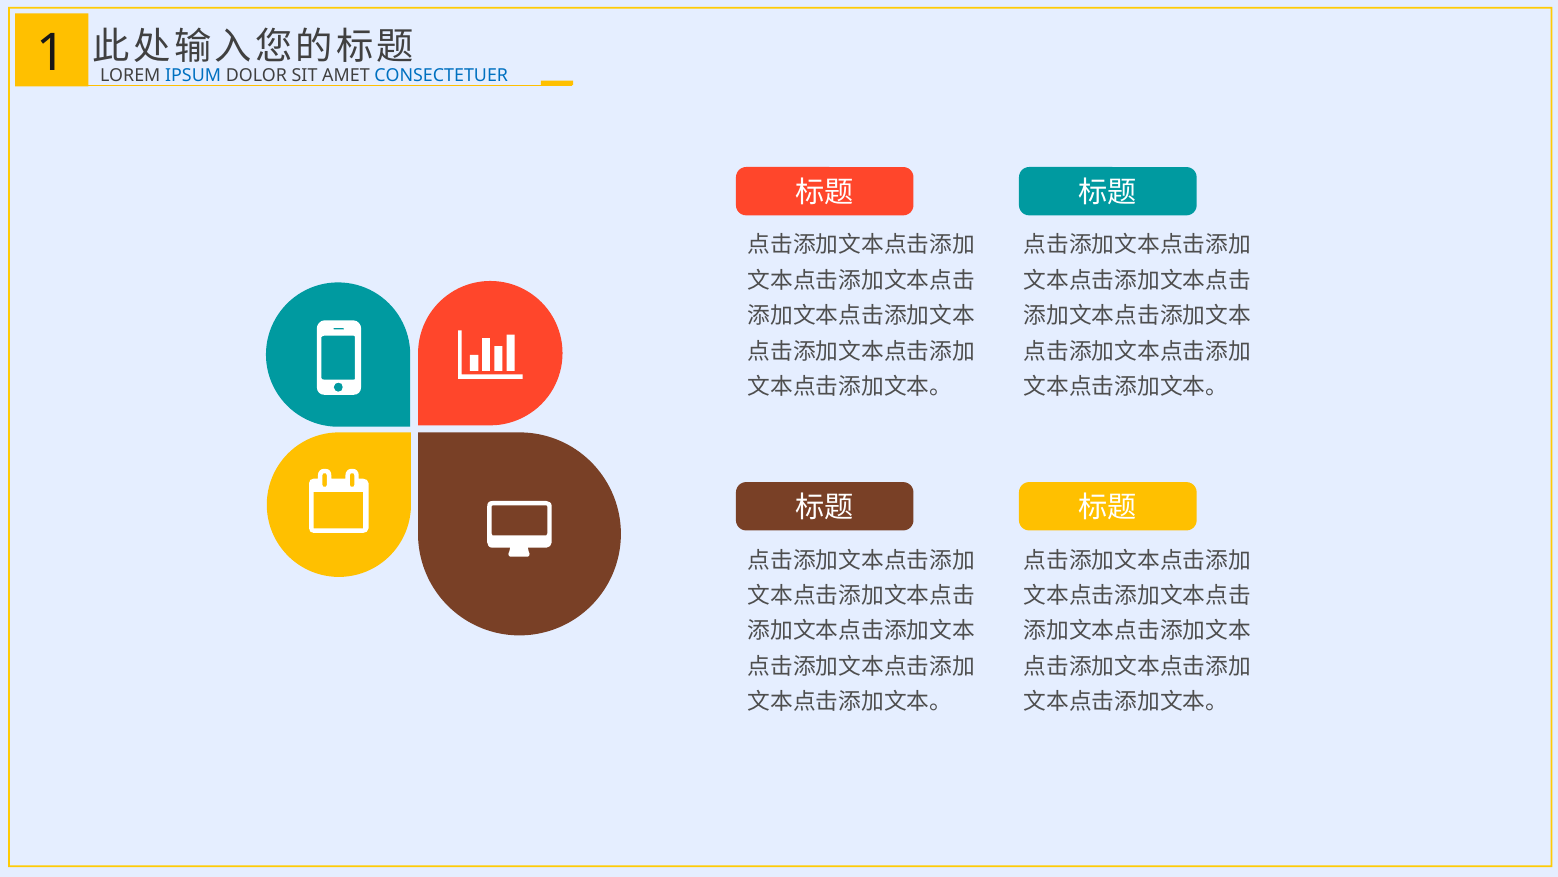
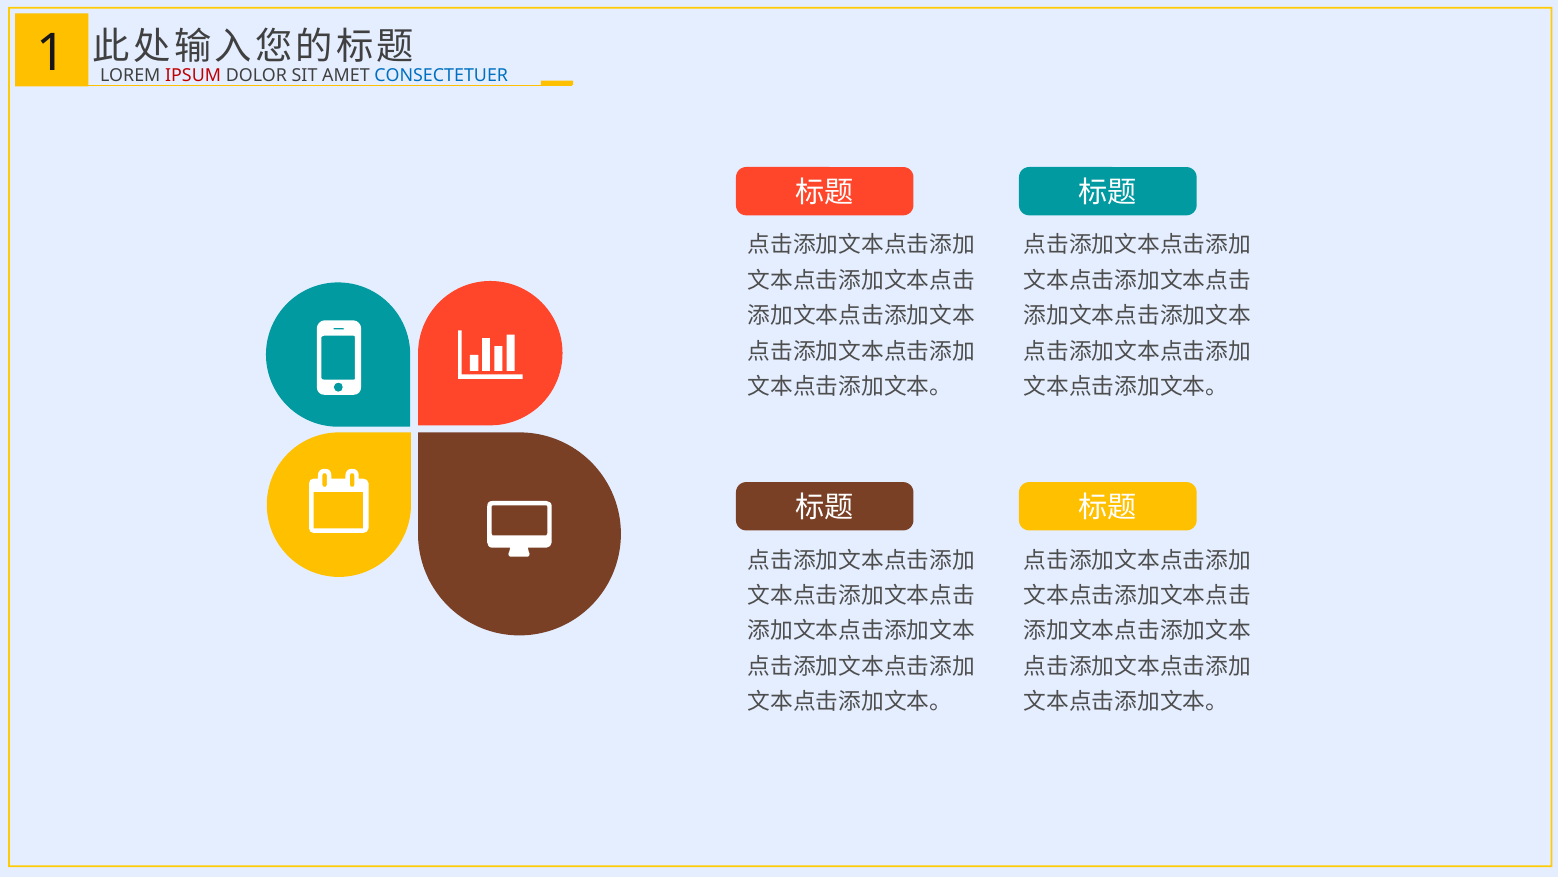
IPSUM colour: blue -> red (193, 76)
